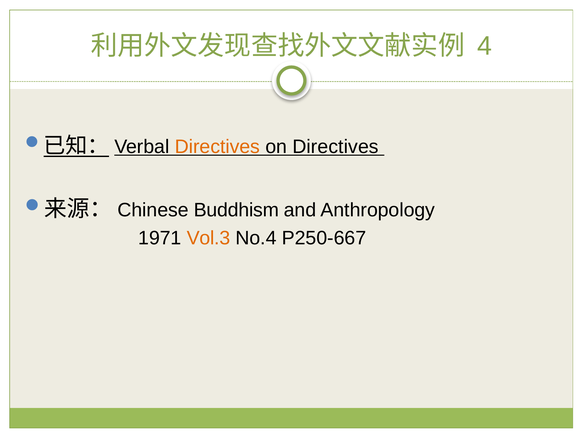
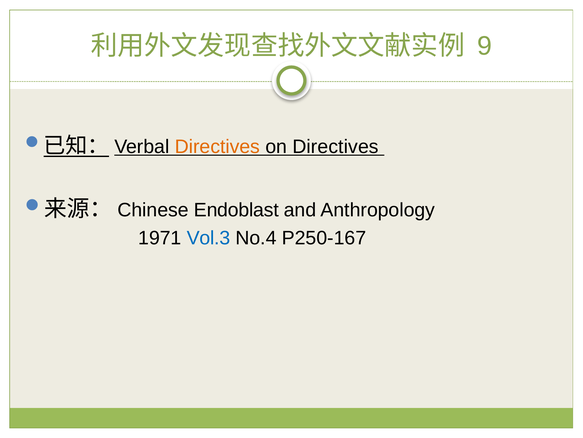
4: 4 -> 9 (485, 46)
Buddhism: Buddhism -> Endoblast (236, 210)
Vol.3 colour: orange -> blue (209, 238)
P250-667: P250-667 -> P250-167 (324, 238)
